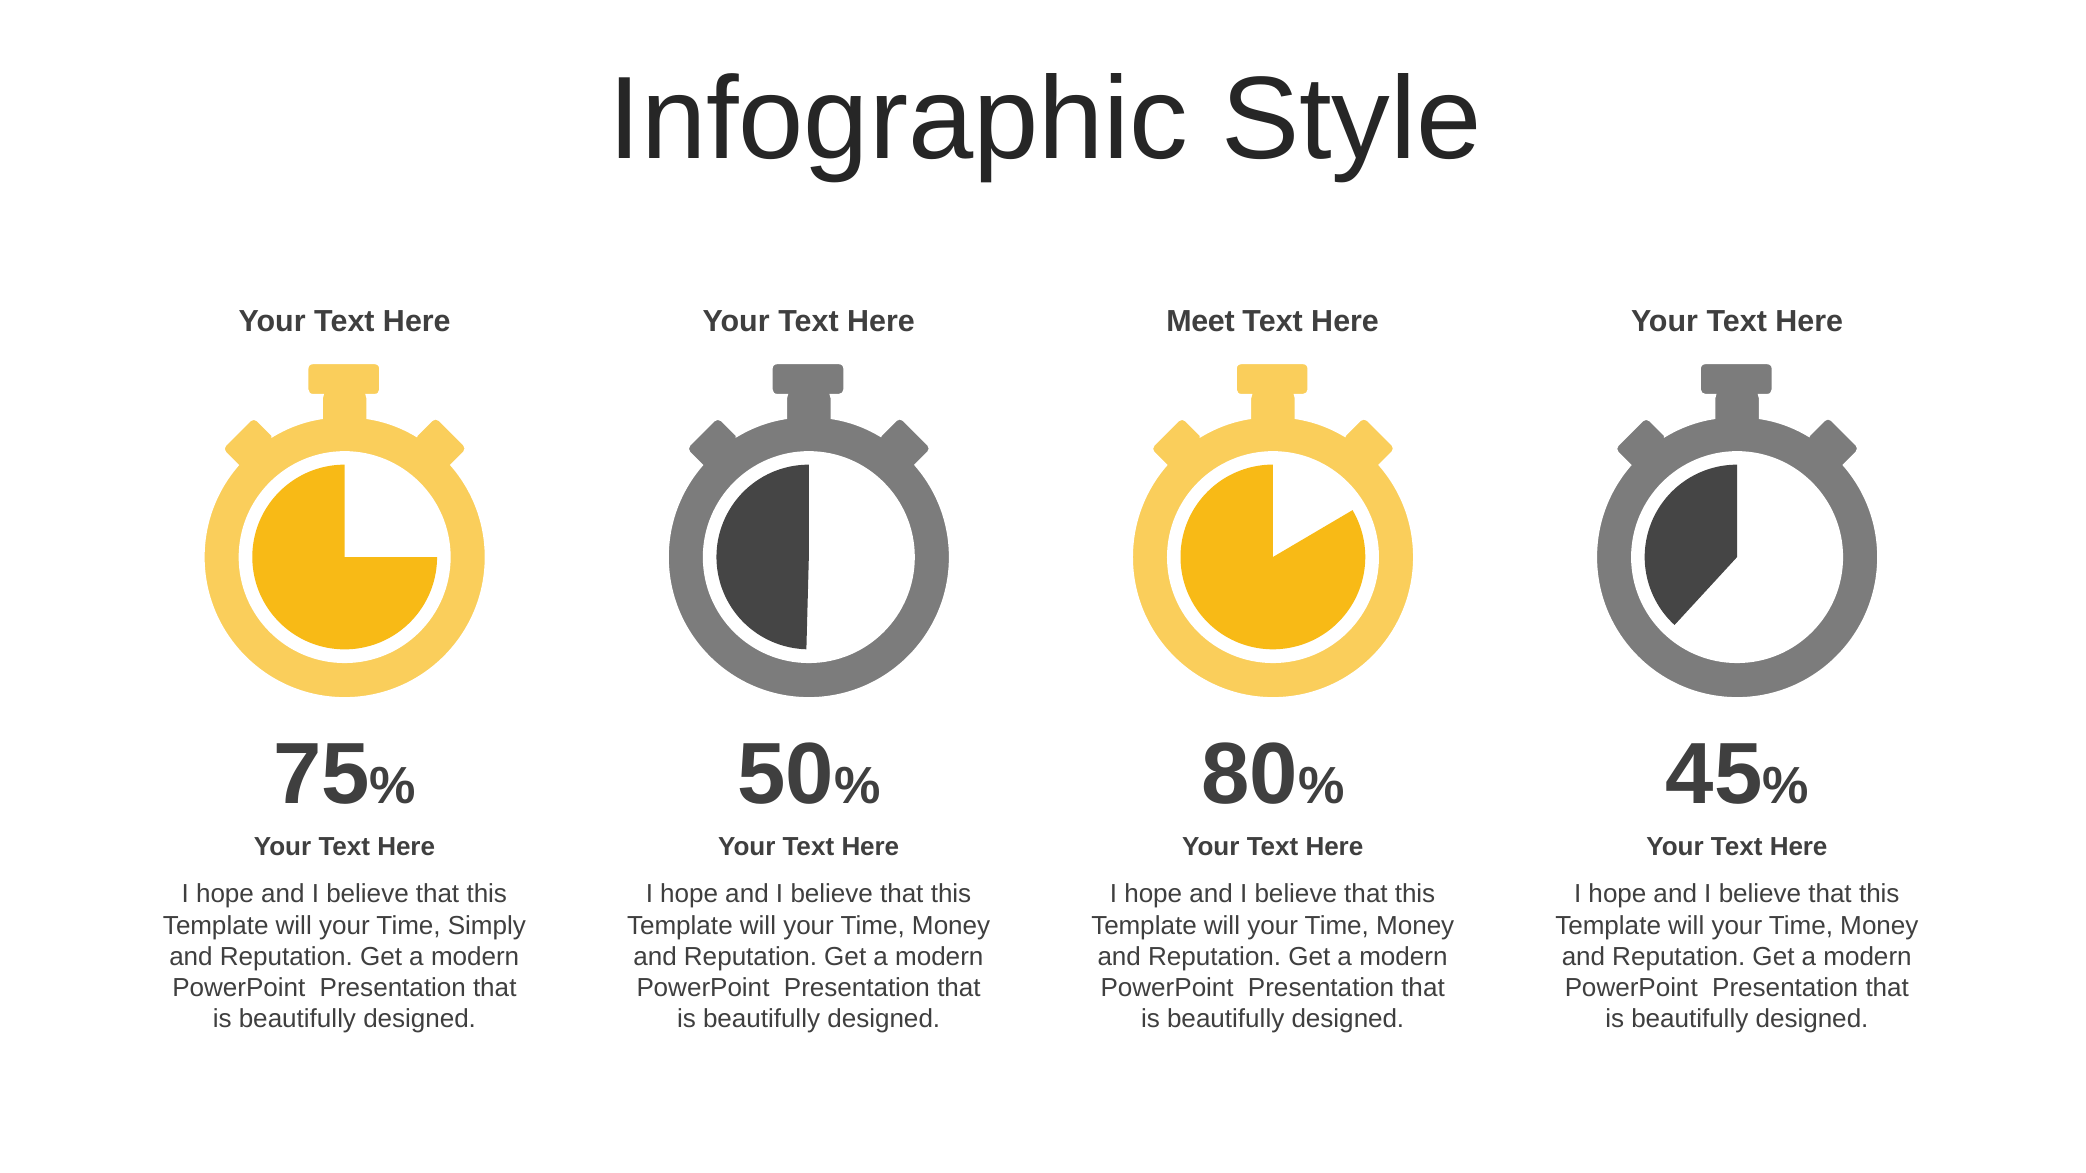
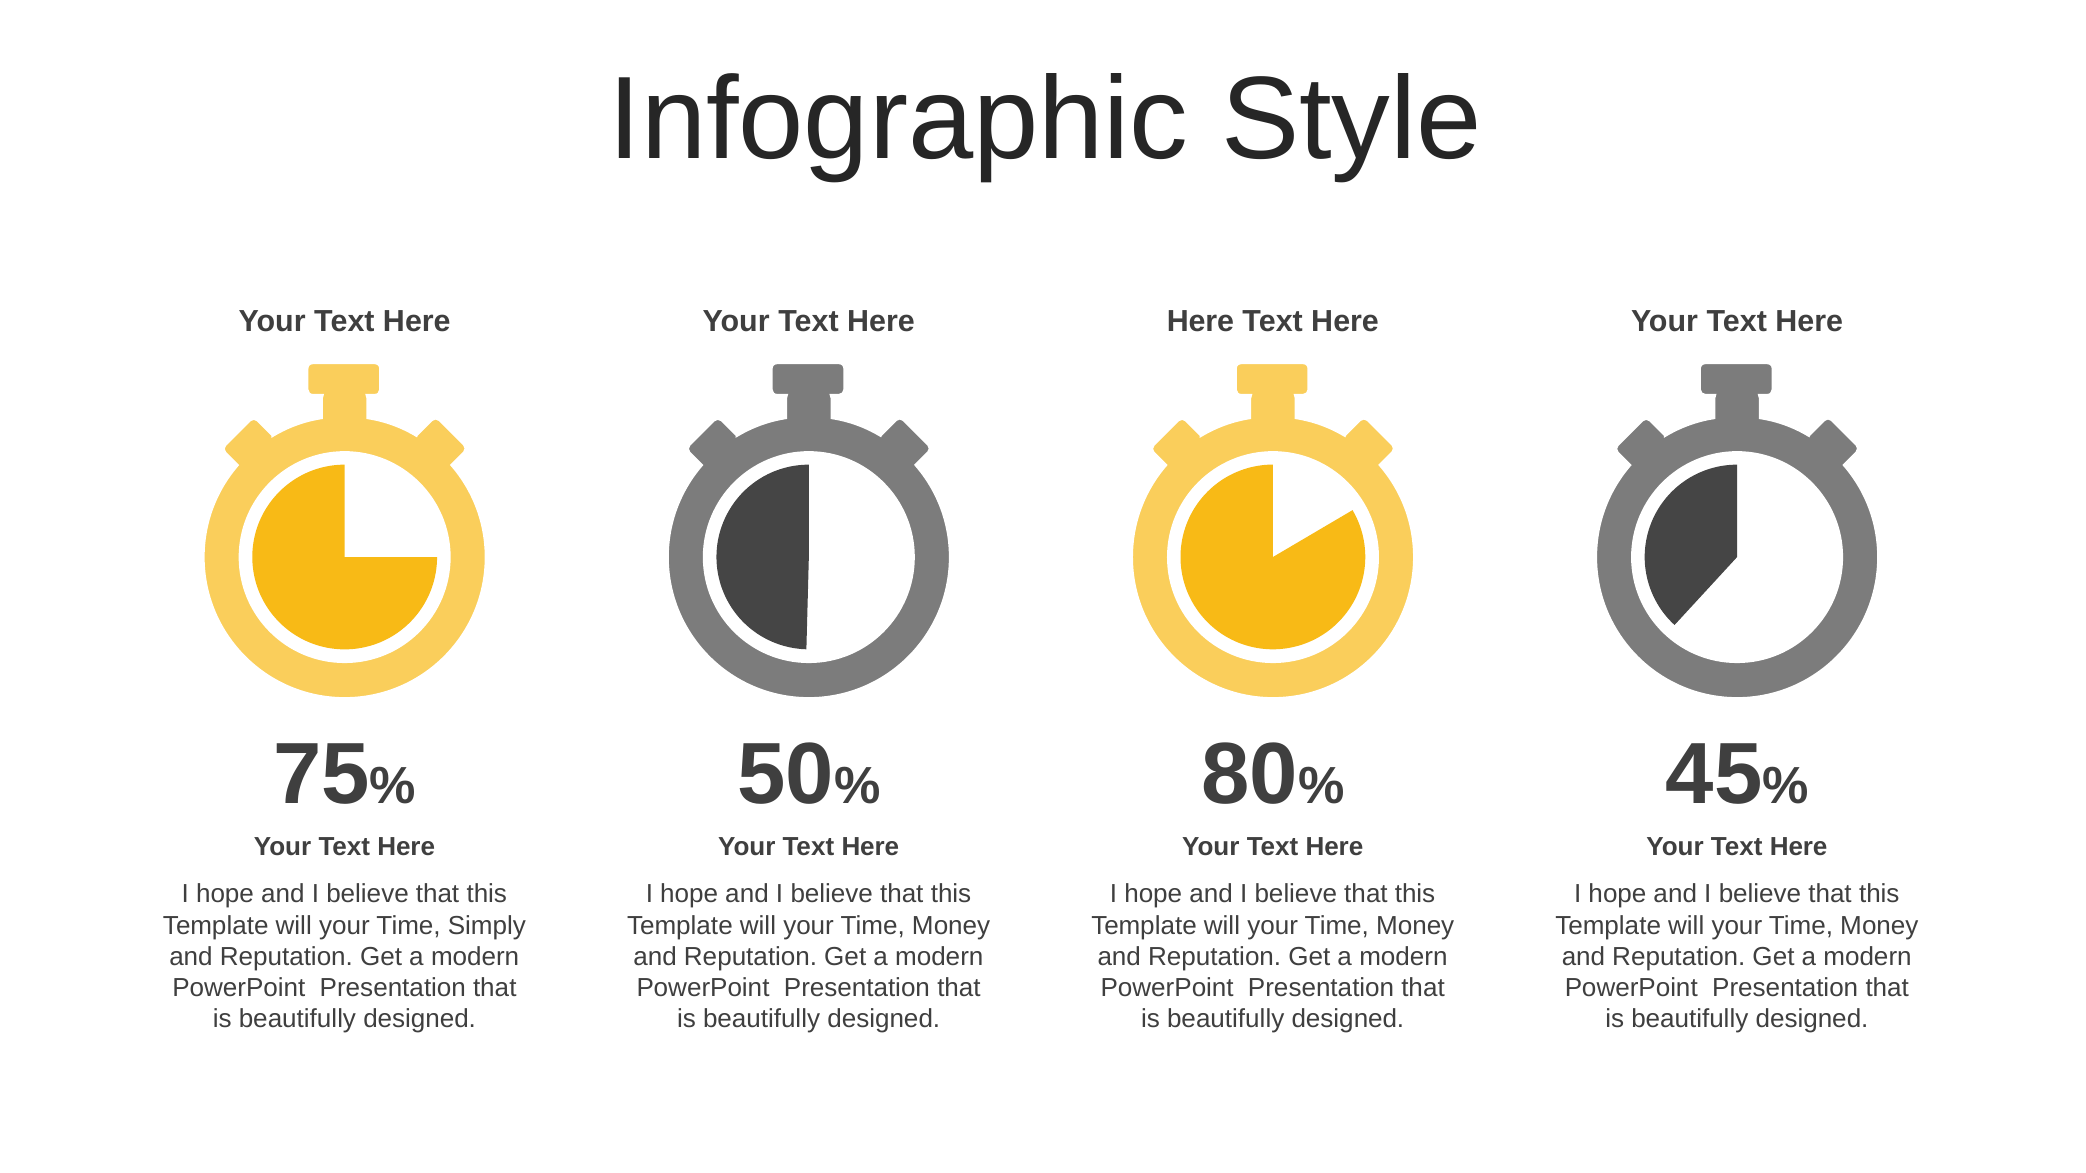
Meet: Meet -> Here (1200, 322)
